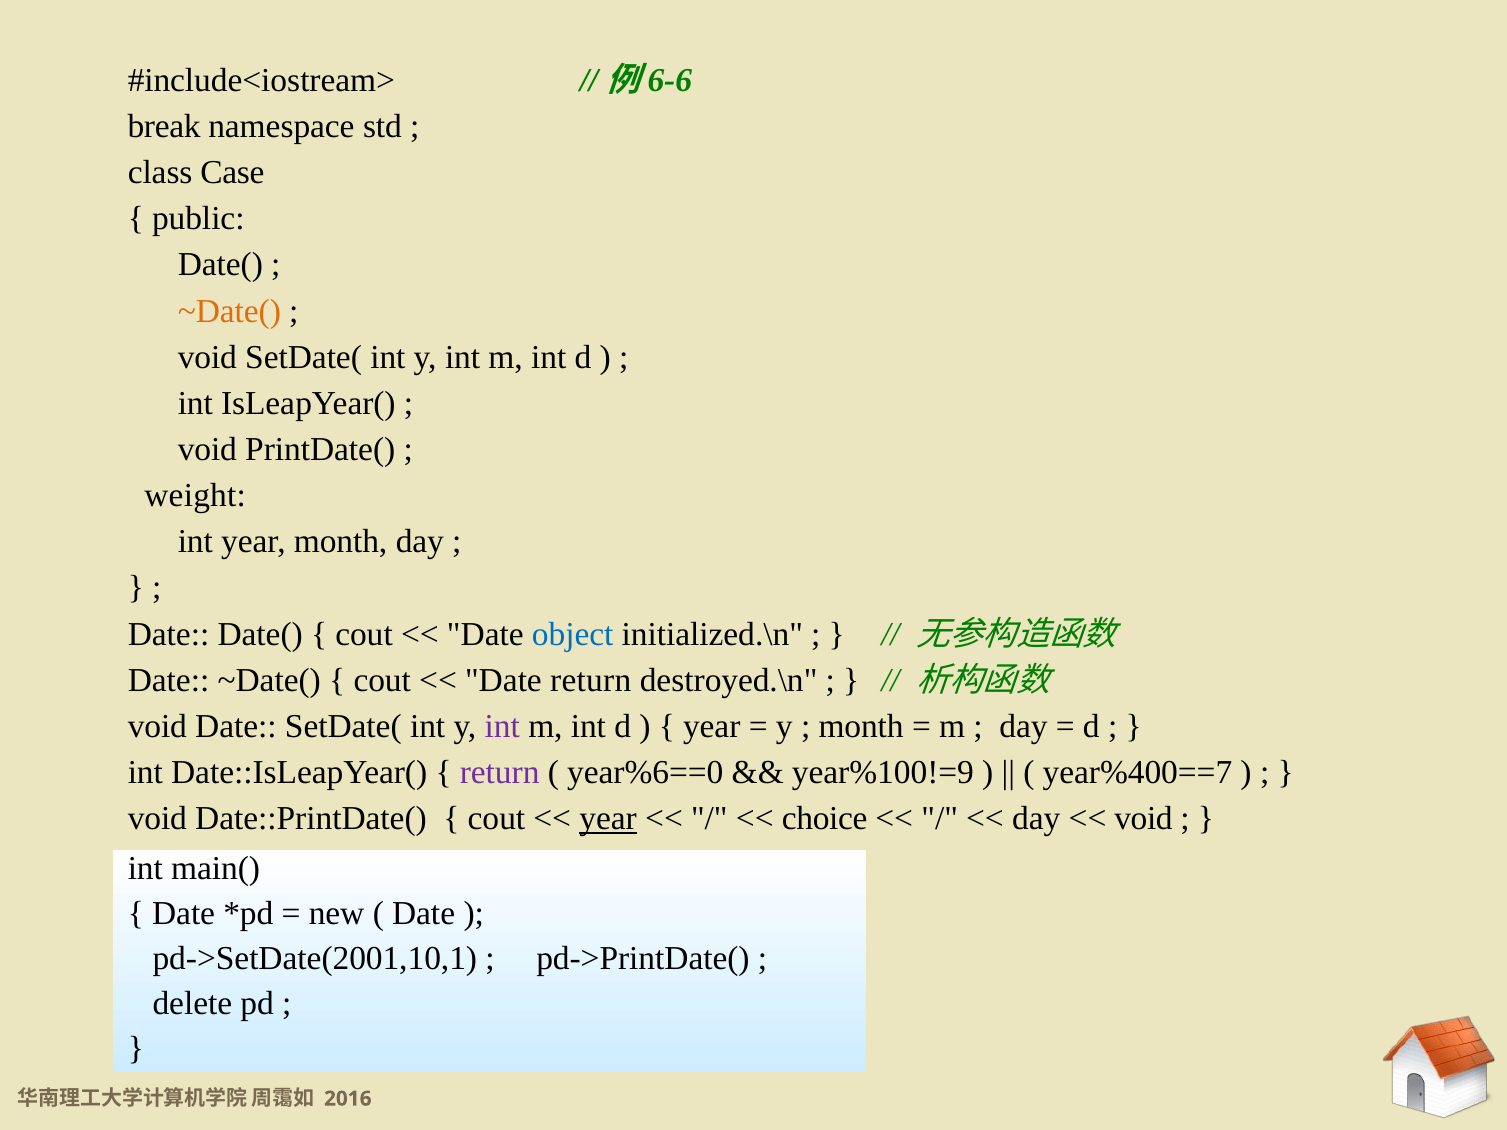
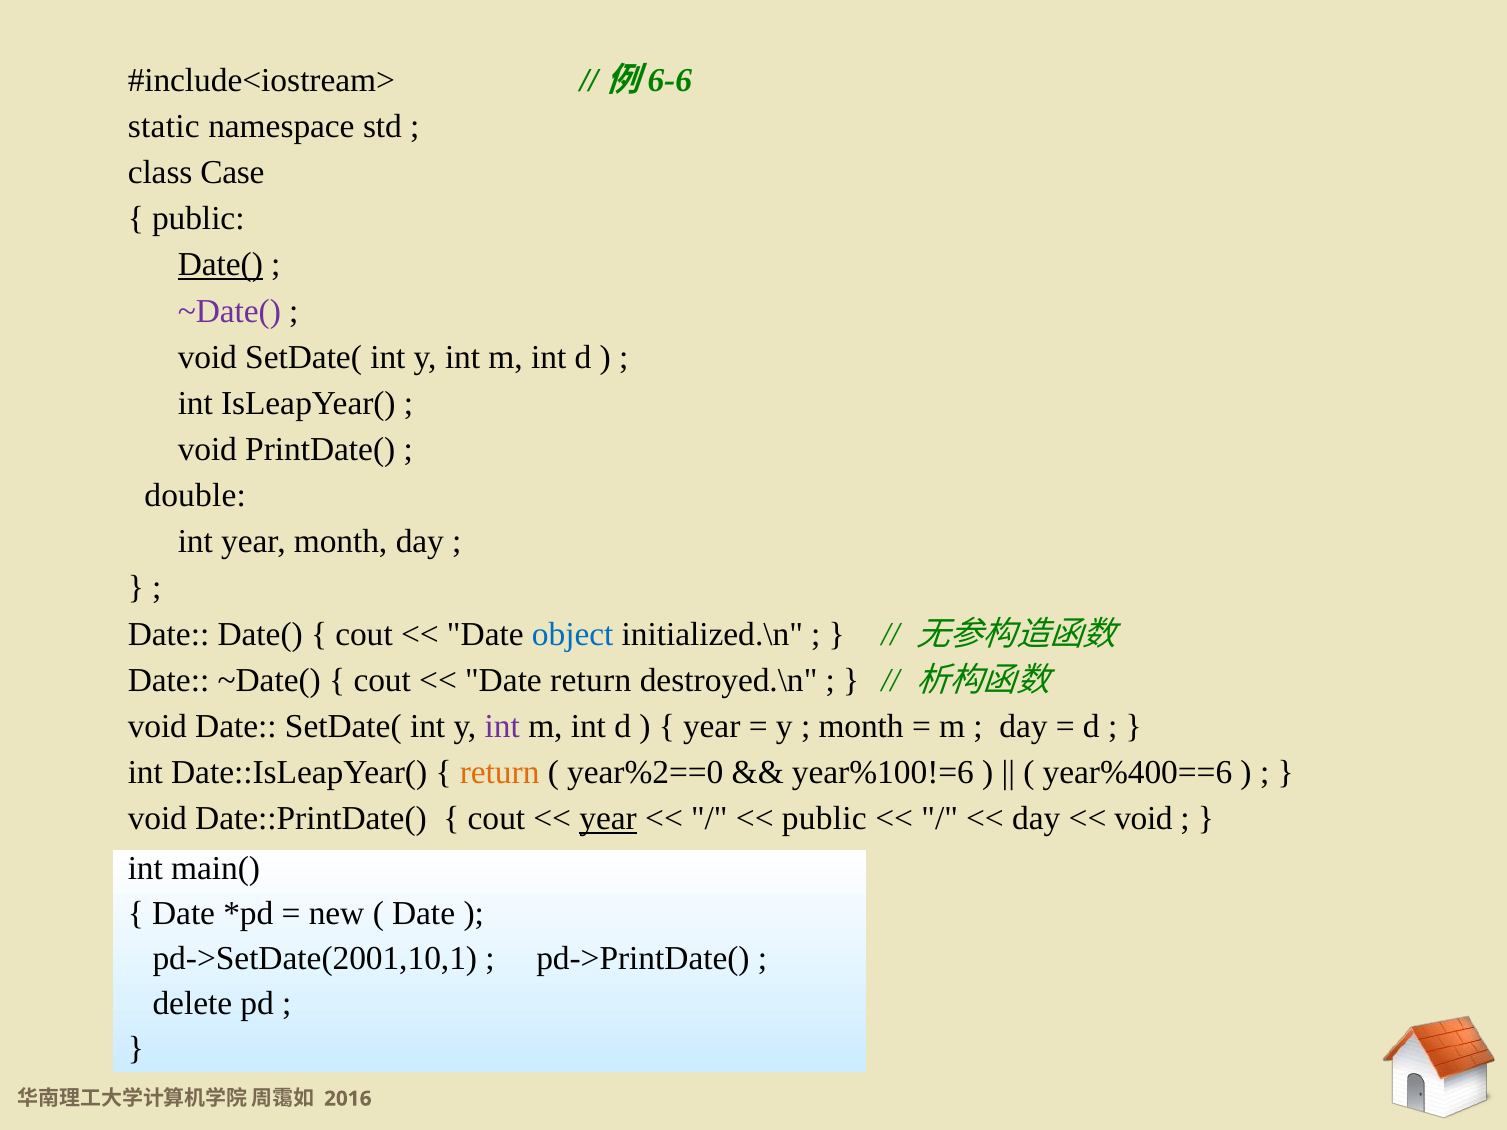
break: break -> static (164, 126)
Date( underline: none -> present (220, 265)
~Date( colour: orange -> purple (229, 311)
weight: weight -> double (195, 496)
return colour: purple -> orange (500, 773)
year%6==0: year%6==0 -> year%2==0 (645, 773)
year%100!=9: year%100!=9 -> year%100!=6 (883, 773)
year%400==7: year%400==7 -> year%400==6 (1137, 773)
choice: choice -> public (824, 819)
